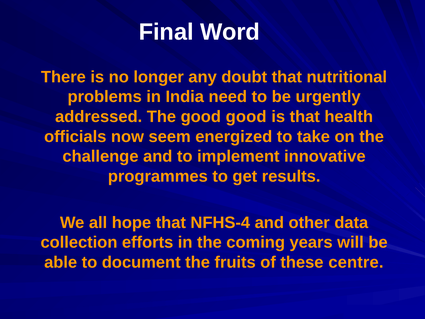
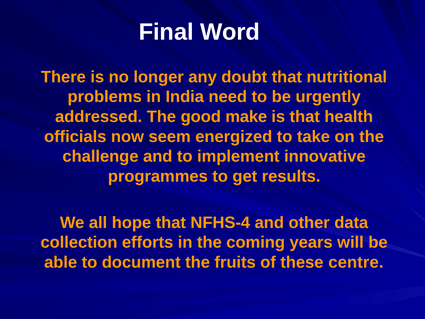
good good: good -> make (246, 117)
